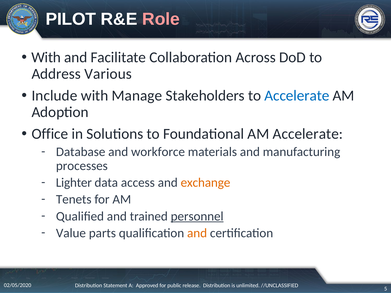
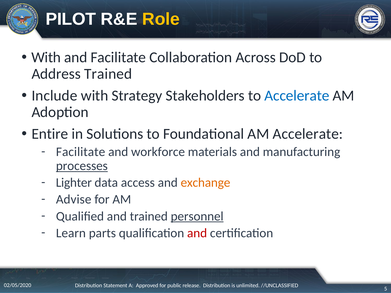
Role colour: pink -> yellow (161, 19)
Address Various: Various -> Trained (108, 74)
Manage: Manage -> Strategy (137, 96)
Office: Office -> Entire (50, 134)
Database: Database -> Facilitate (81, 152)
processes underline: none -> present (82, 166)
Tenets: Tenets -> Advise (74, 200)
Value: Value -> Learn (71, 233)
and colour: orange -> red (197, 233)
